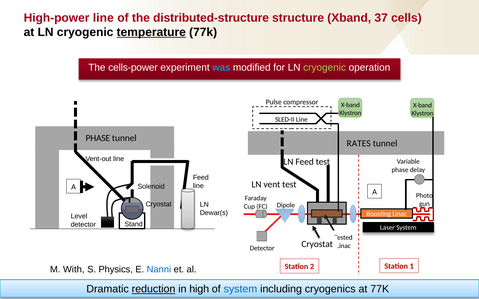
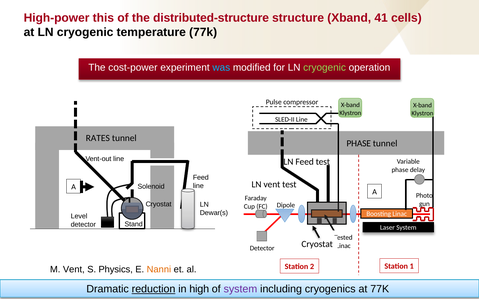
High-power line: line -> this (103, 18)
37: 37 -> 41 (381, 18)
temperature underline: present -> none (151, 32)
cells-power: cells-power -> cost-power (133, 68)
PHASE: PHASE -> RATES (98, 138)
RATES: RATES -> PHASE (359, 144)
M With: With -> Vent (74, 270)
Nanni colour: blue -> orange (159, 270)
system colour: blue -> purple (240, 290)
